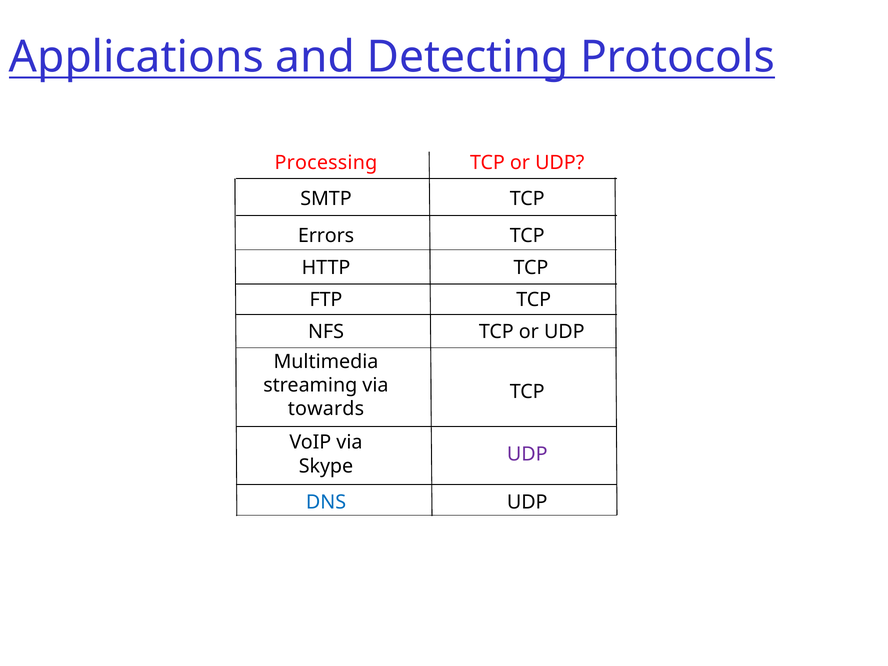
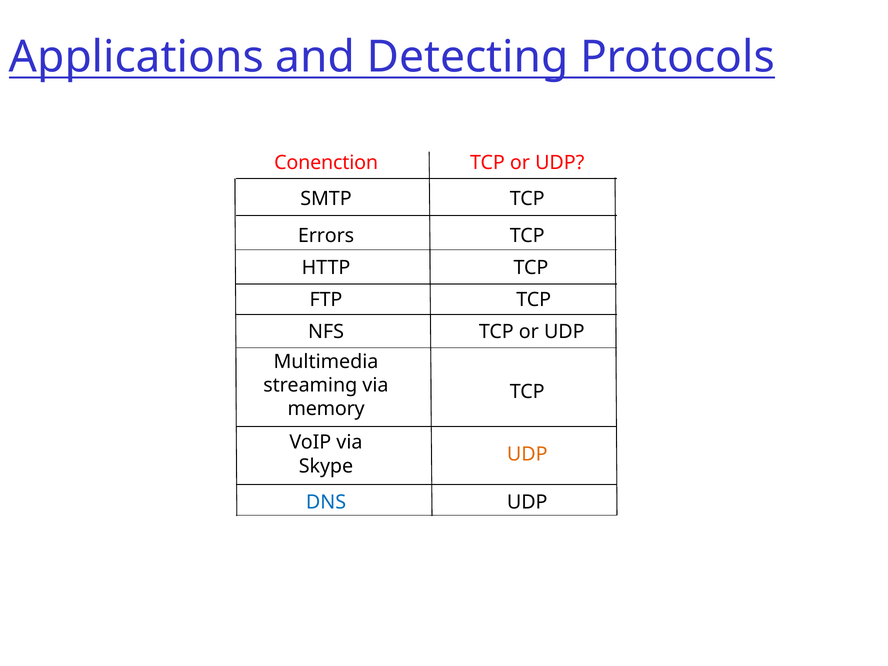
Processing: Processing -> Conenction (326, 163)
towards: towards -> memory (326, 409)
UDP colour: purple -> orange (527, 454)
